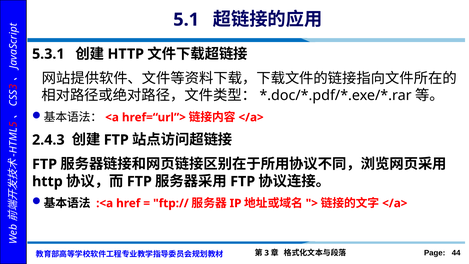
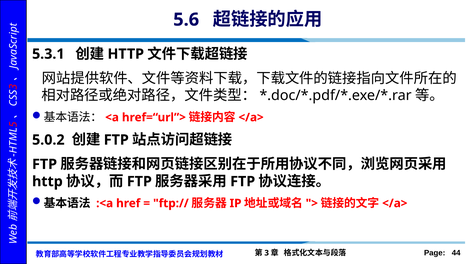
5.1: 5.1 -> 5.6 (186, 20)
2.4.3: 2.4.3 -> 5.0.2 (48, 140)
